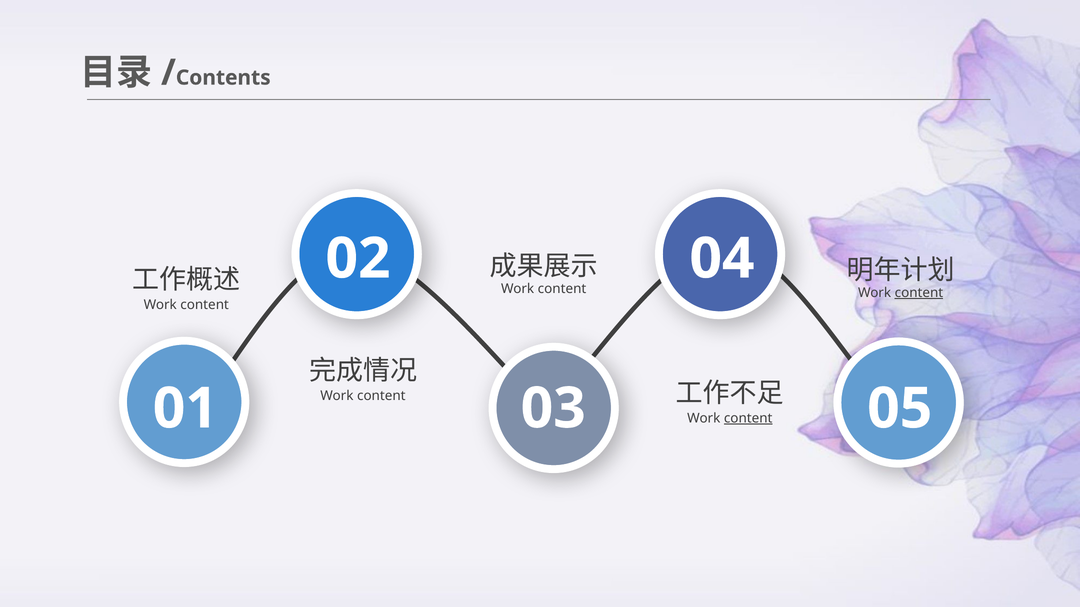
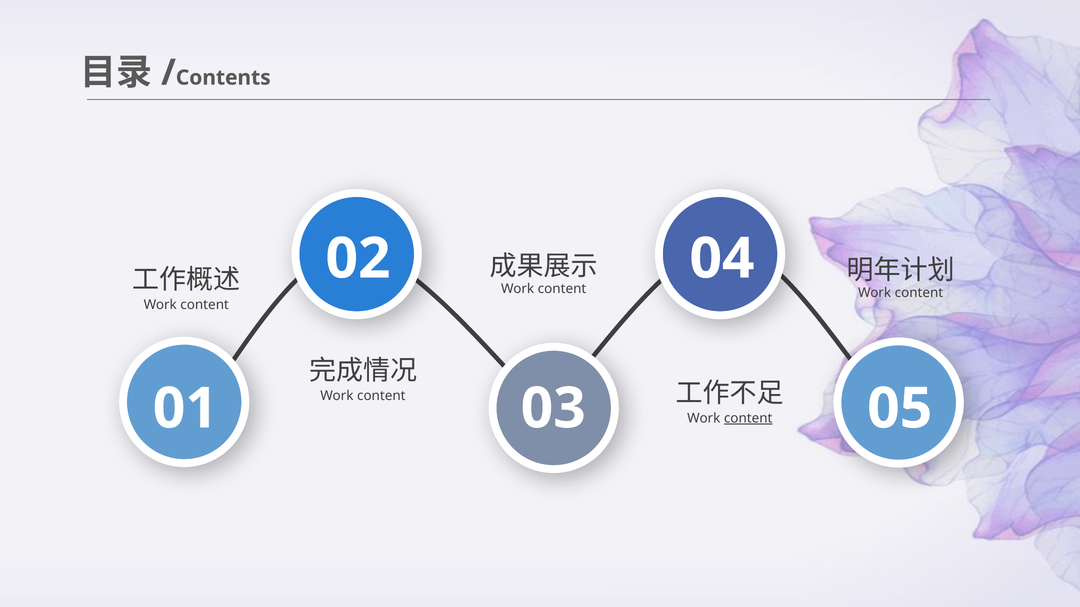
content underline: present -> none (919, 293)
